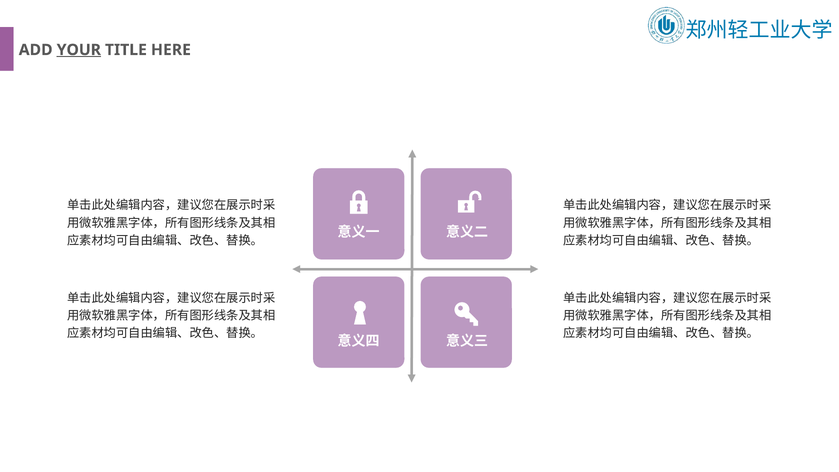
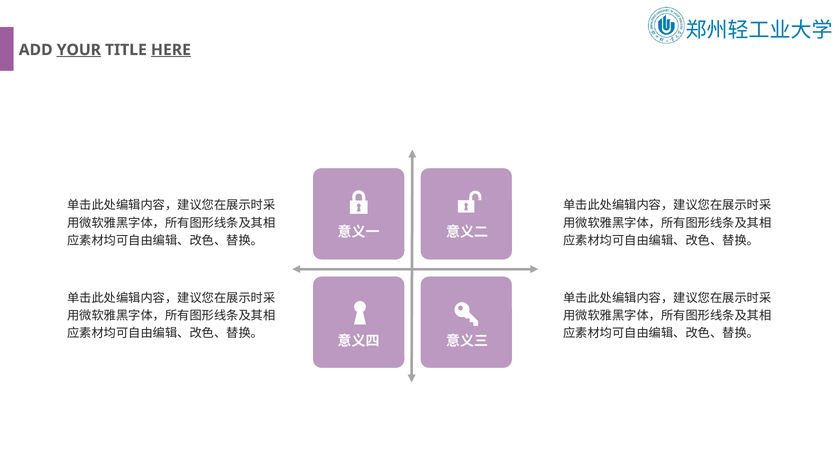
HERE underline: none -> present (171, 50)
